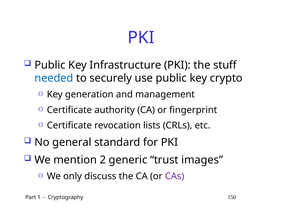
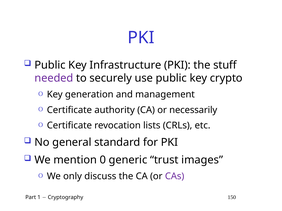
needed colour: blue -> purple (54, 78)
fingerprint: fingerprint -> necessarily (193, 110)
2: 2 -> 0 (103, 160)
